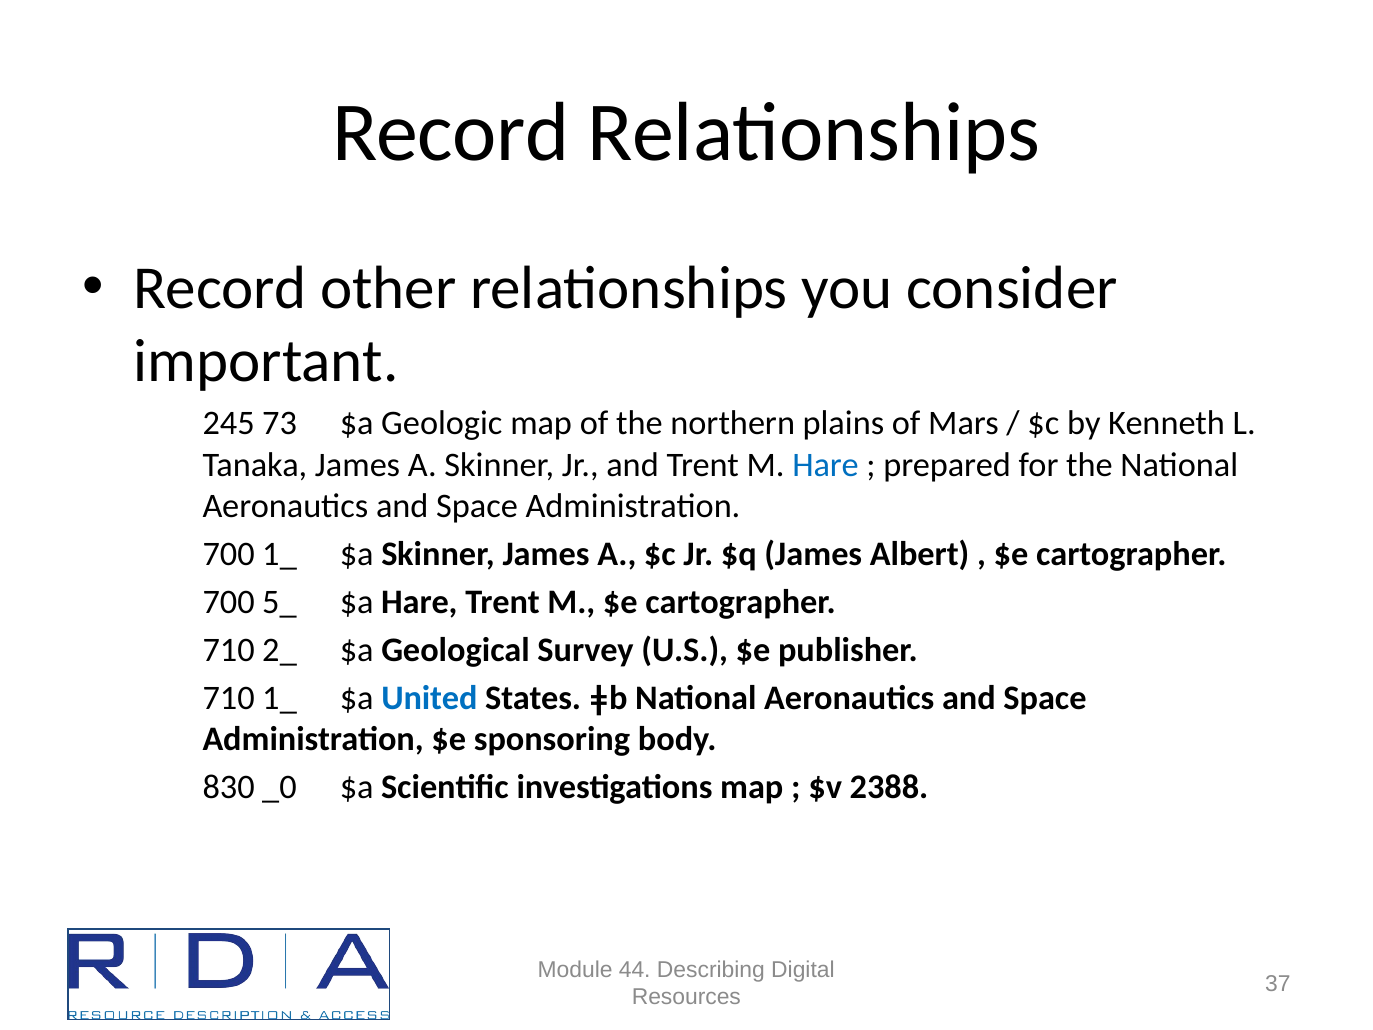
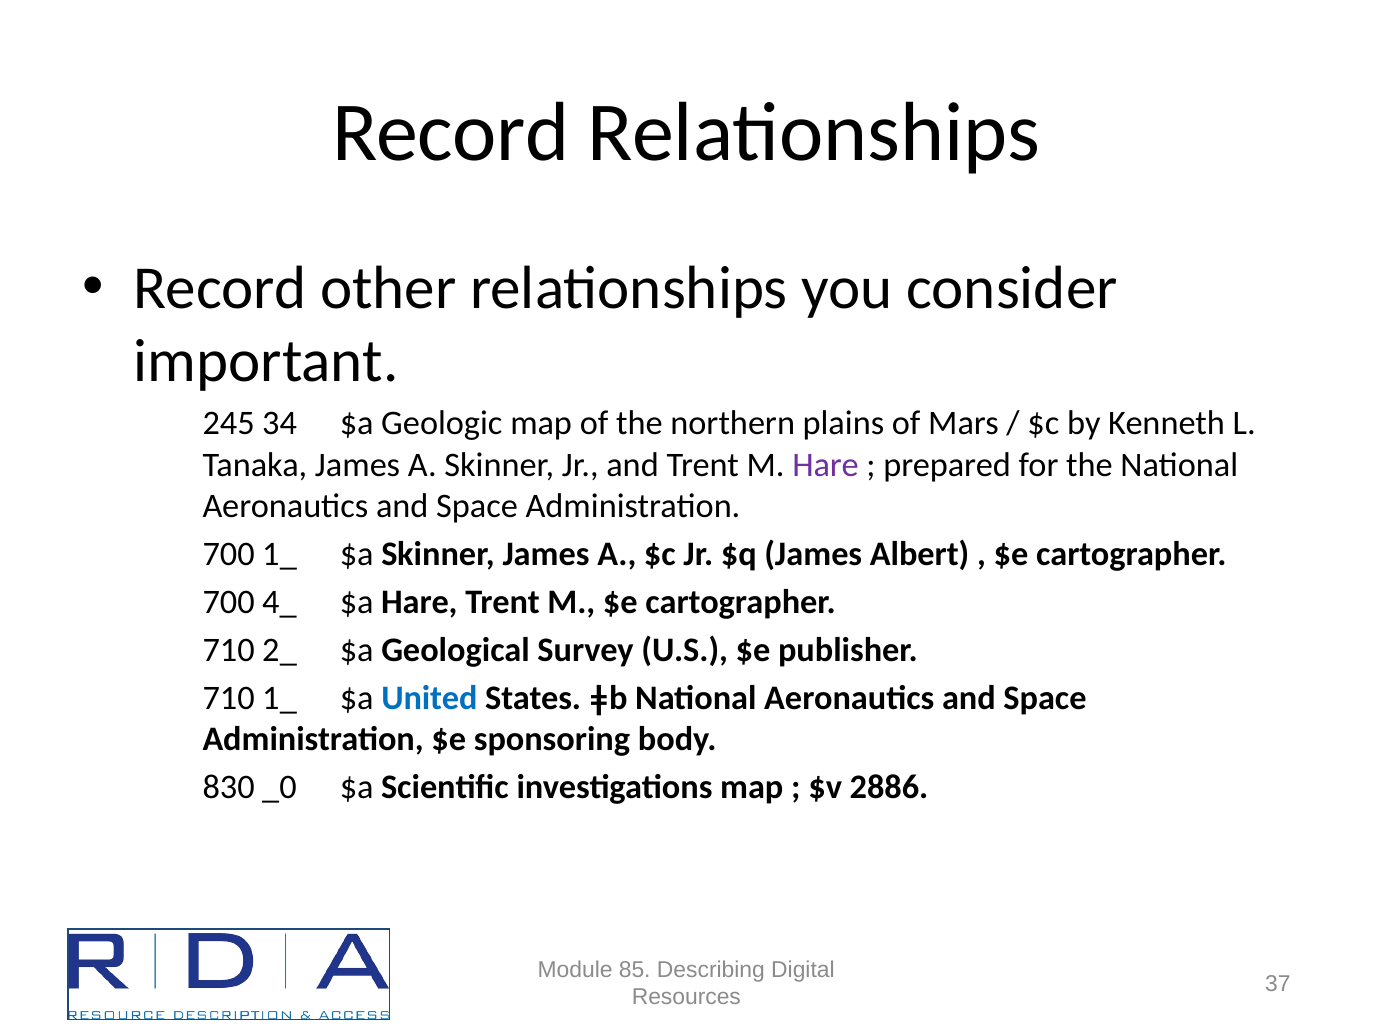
73: 73 -> 34 (280, 423)
Hare colour: blue -> purple (826, 465)
5_: 5_ -> 4_ (279, 602)
2388: 2388 -> 2886 (889, 787)
44: 44 -> 85 (635, 970)
